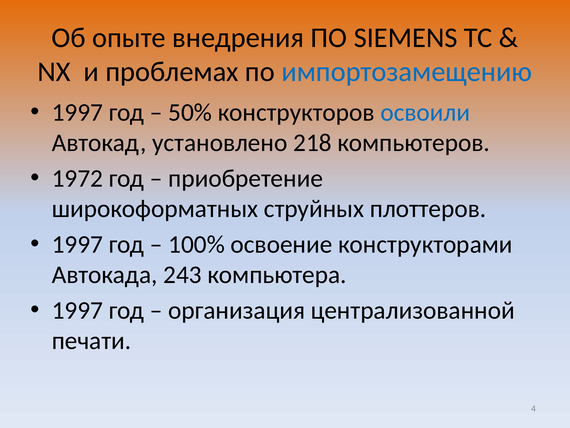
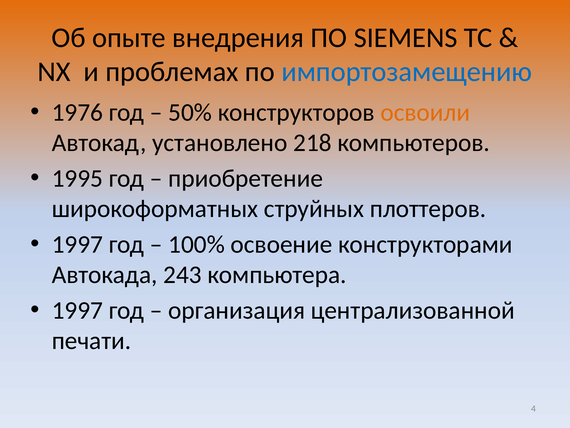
1997: 1997 -> 1976 (77, 112)
освоили colour: blue -> orange (425, 112)
1972: 1972 -> 1995 (77, 178)
